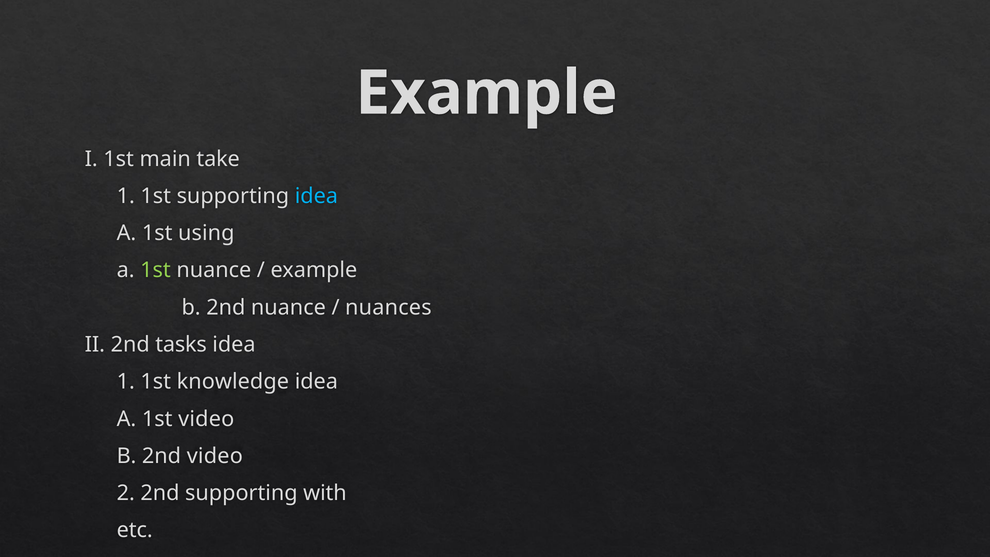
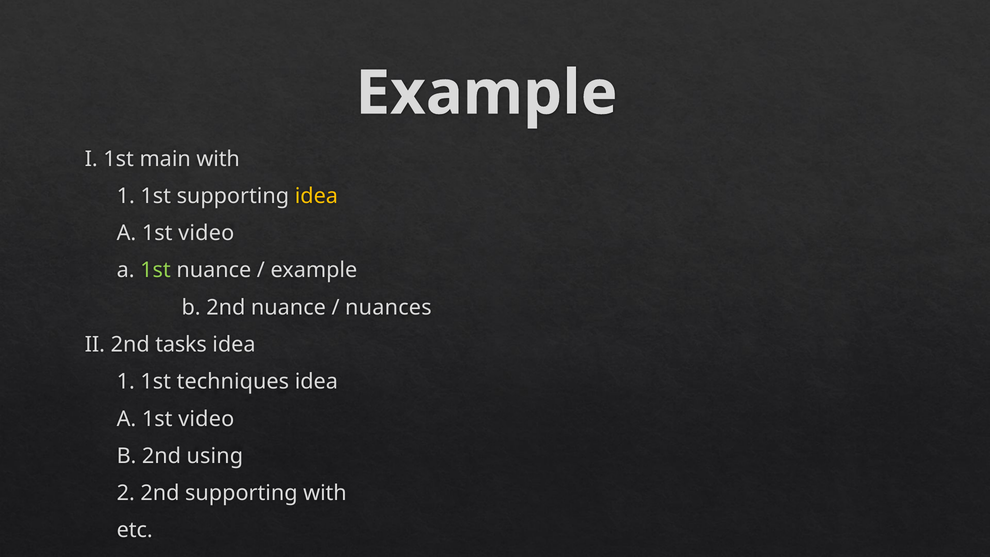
main take: take -> with (218, 159)
idea colour: light blue -> yellow (316, 196)
using: using -> video (206, 233)
knowledge: knowledge -> techniques (233, 382)
2nd video: video -> using (215, 456)
